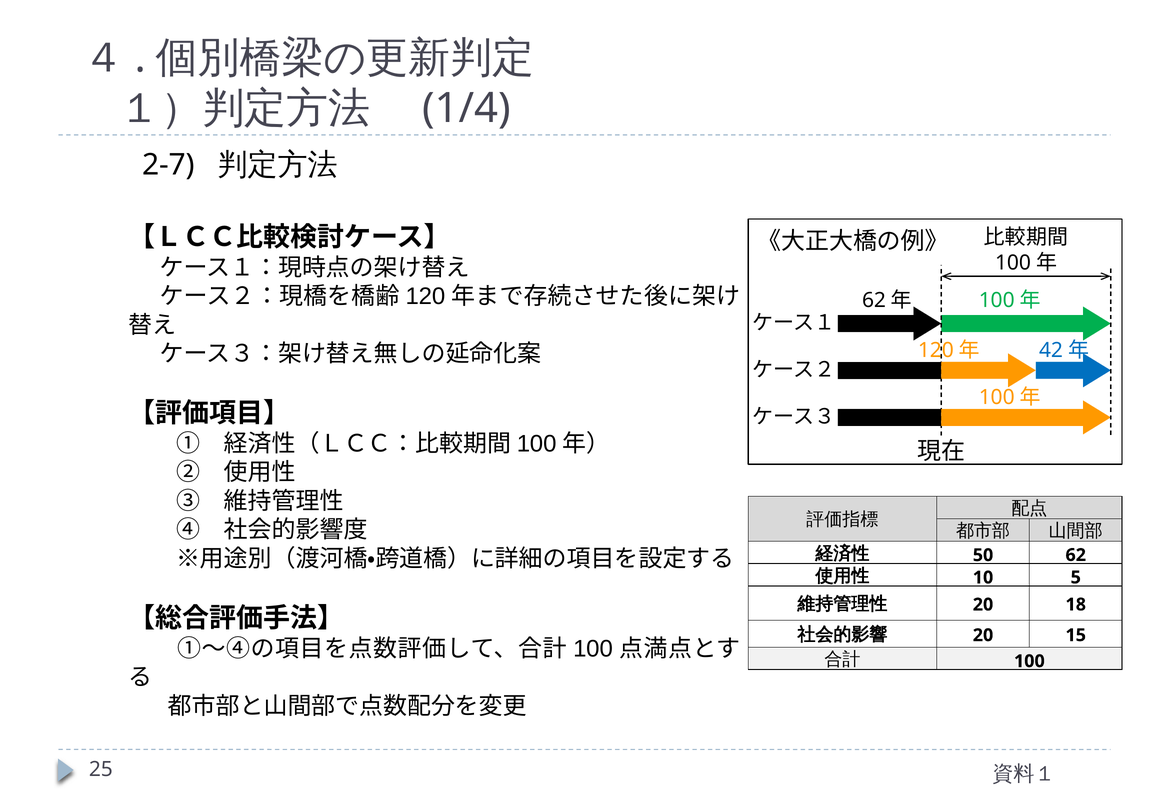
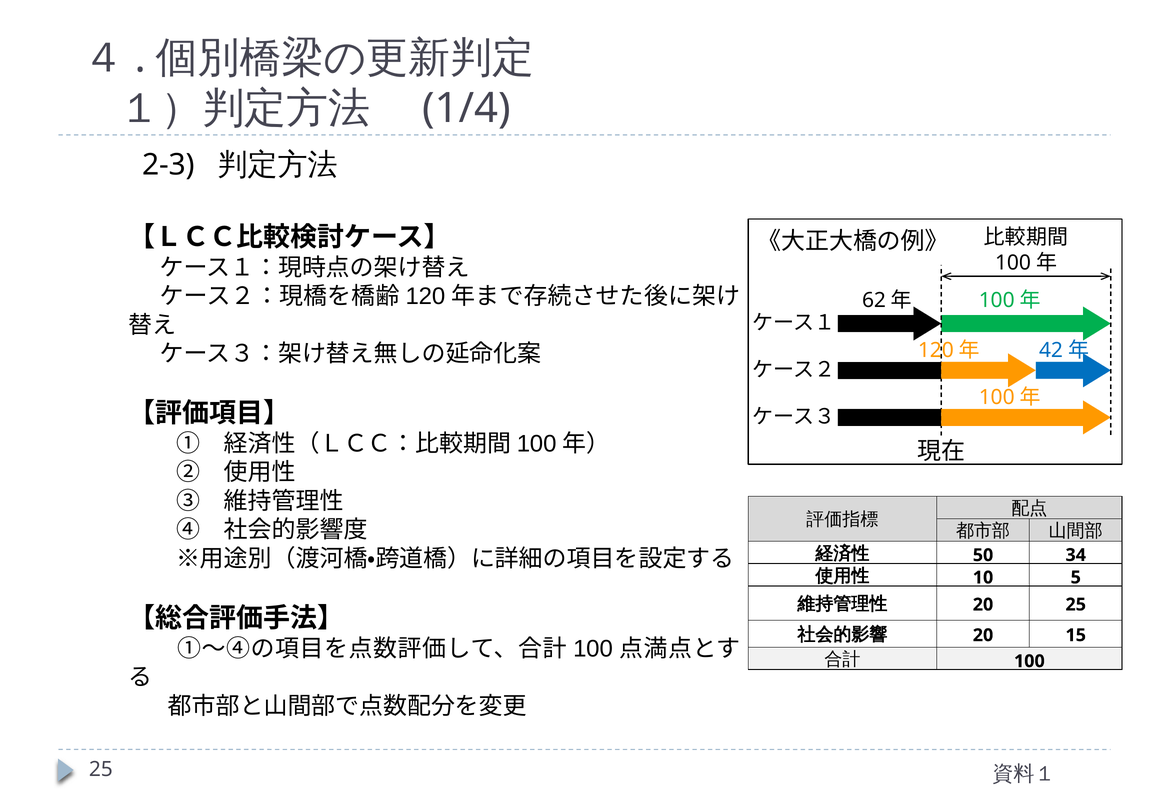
2-7: 2-7 -> 2-3 (168, 165)
62: 62 -> 34 (1076, 555)
20 18: 18 -> 25 (1076, 605)
